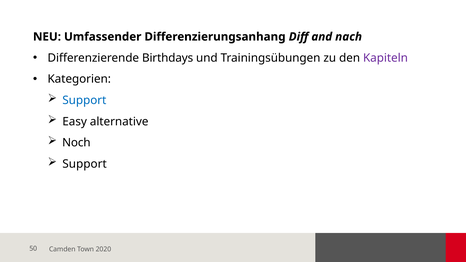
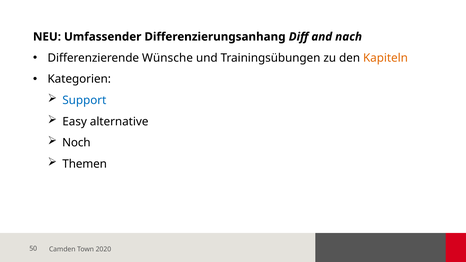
Birthdays: Birthdays -> Wünsche (168, 58)
Kapiteln colour: purple -> orange (385, 58)
Support: Support -> Themen (85, 164)
